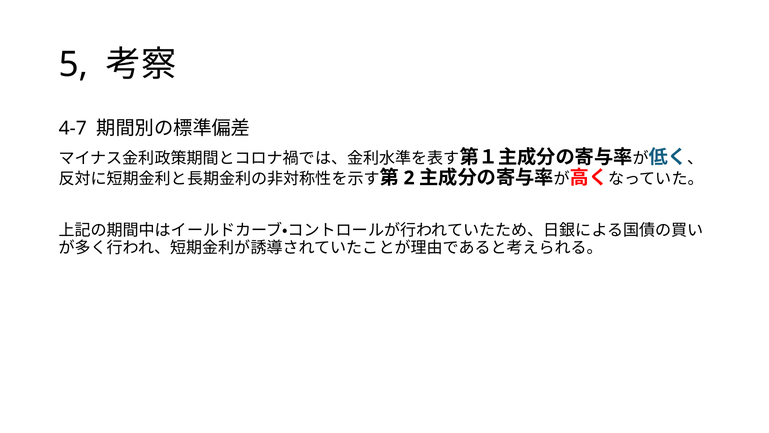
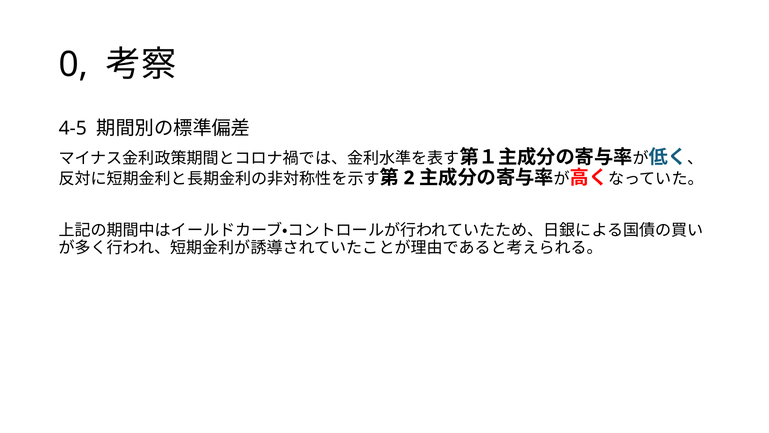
5: 5 -> 0 (73, 65)
4-7: 4-7 -> 4-5 (73, 128)
